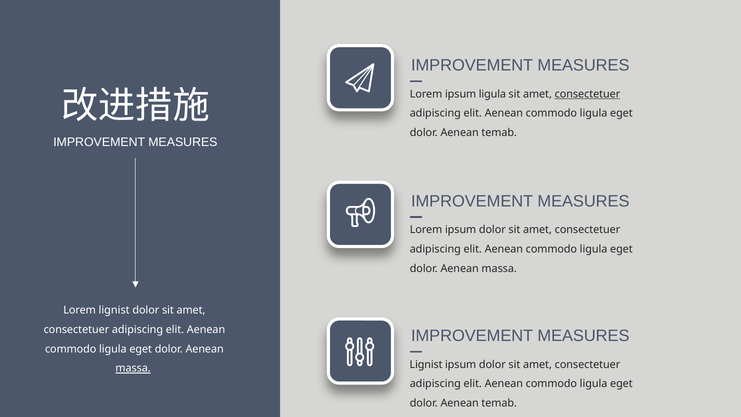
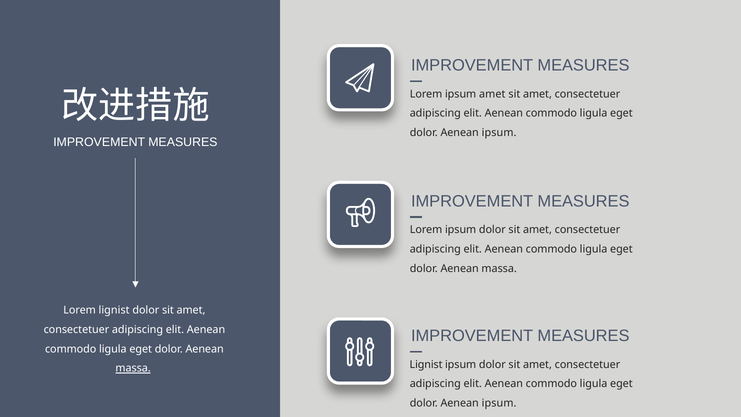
ipsum ligula: ligula -> amet (492, 94)
consectetuer underline: present -> none (587, 94)
temab: temab -> ipsum (499, 133)
temab: temab -> ipsum (499, 403)
